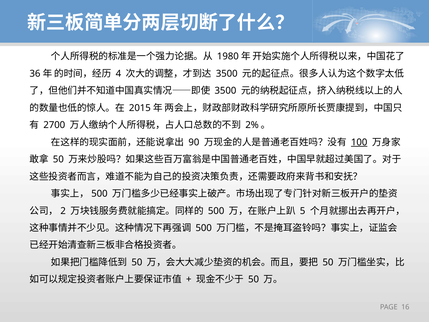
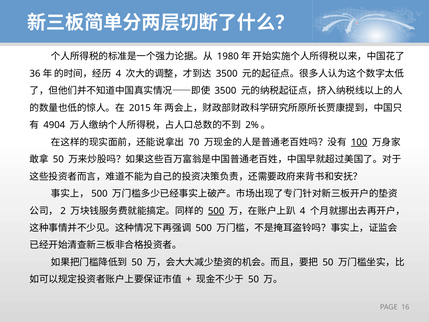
2700: 2700 -> 4904 (54, 125)
90: 90 -> 70 (194, 142)
500 underline: none -> present (216, 211)
5: 5 -> 4 (303, 211)
